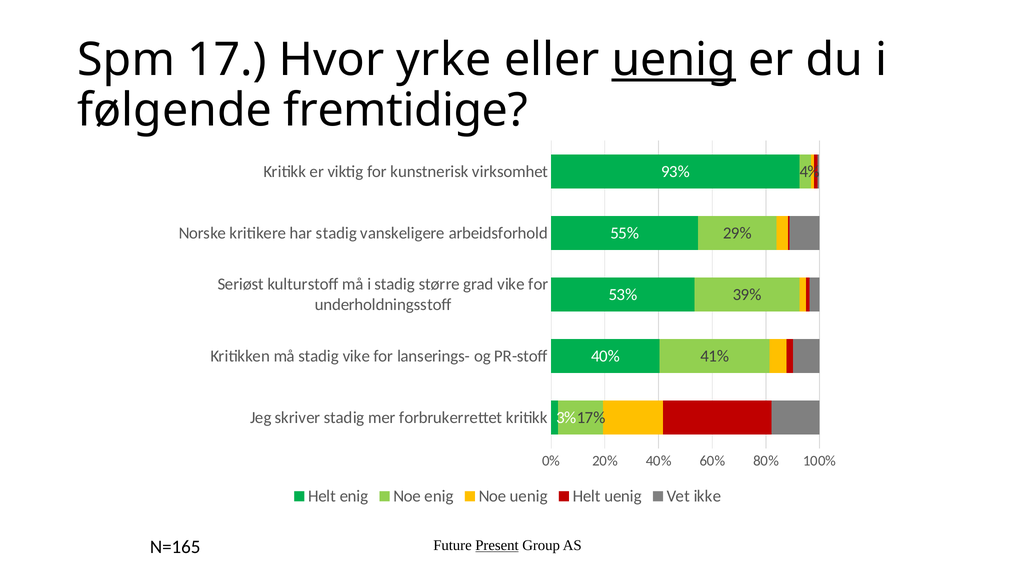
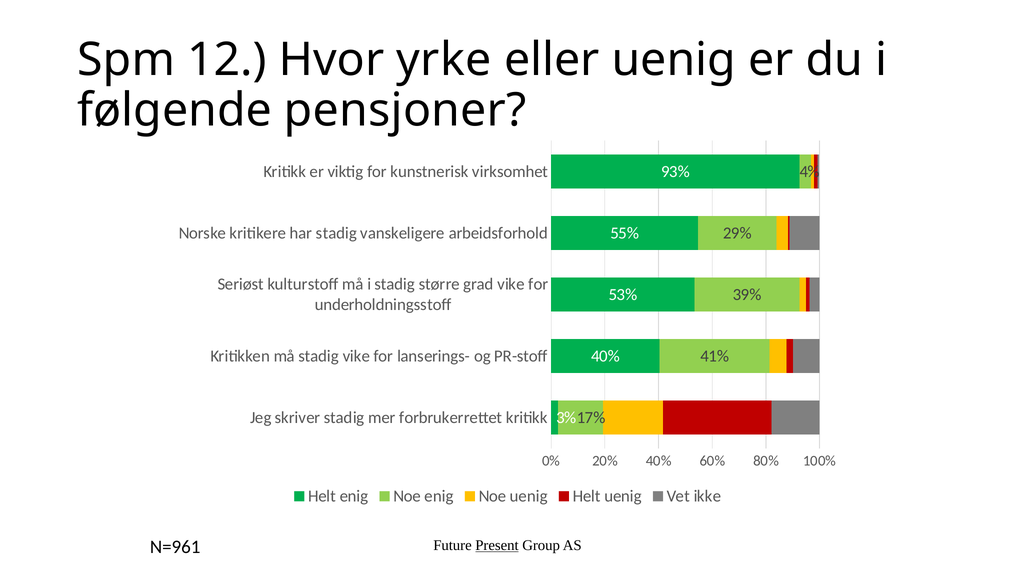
17: 17 -> 12 (227, 60)
uenig underline: present -> none (674, 60)
fremtidige: fremtidige -> pensjoner (405, 110)
N=165: N=165 -> N=961 (175, 547)
